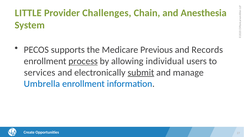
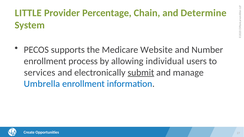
Challenges: Challenges -> Percentage (107, 13)
Anesthesia: Anesthesia -> Determine (204, 13)
Previous: Previous -> Website (156, 50)
Records: Records -> Number (207, 50)
process underline: present -> none (83, 61)
